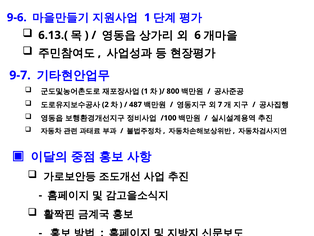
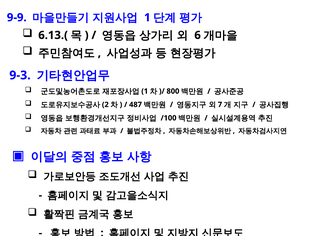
9-6: 9-6 -> 9-9 (17, 17)
9-7: 9-7 -> 9-3 (20, 75)
